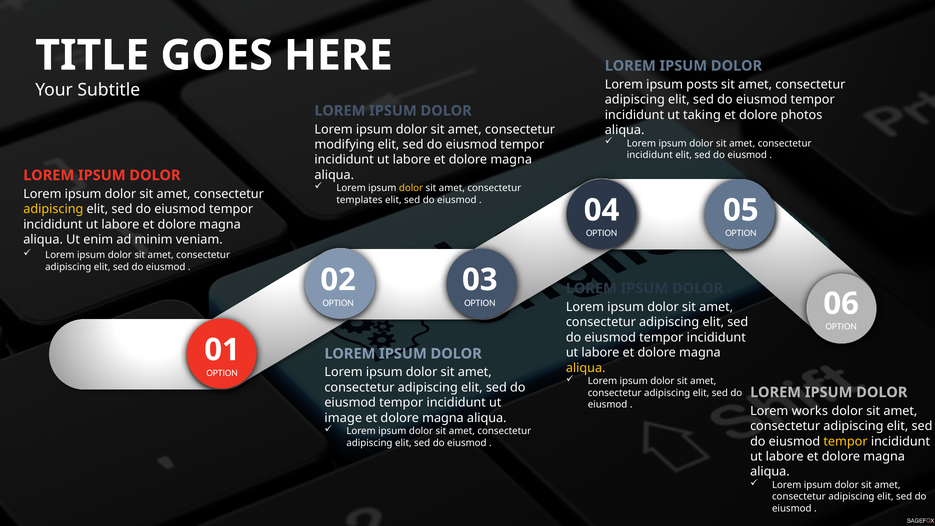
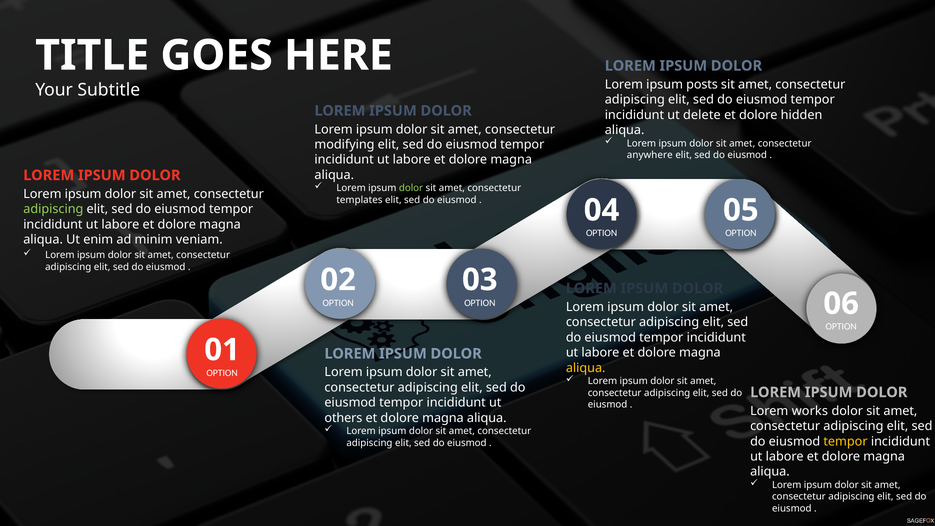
taking: taking -> delete (702, 115)
photos: photos -> hidden (802, 115)
incididunt: incididunt -> anywhere (650, 155)
dolor colour: yellow -> light green (411, 188)
adipiscing colour: yellow -> light green (53, 209)
image: image -> others (343, 418)
